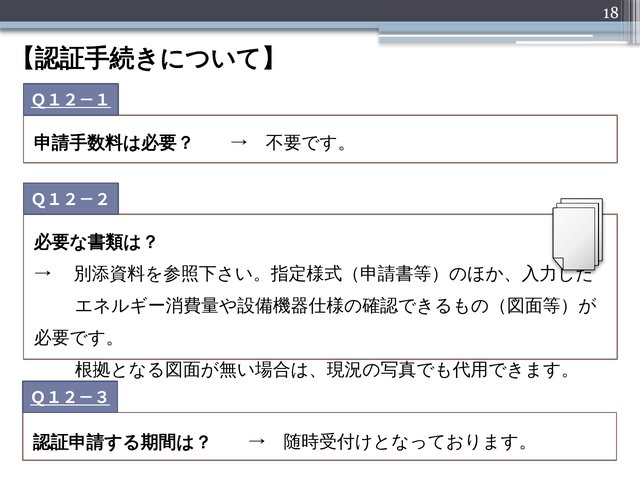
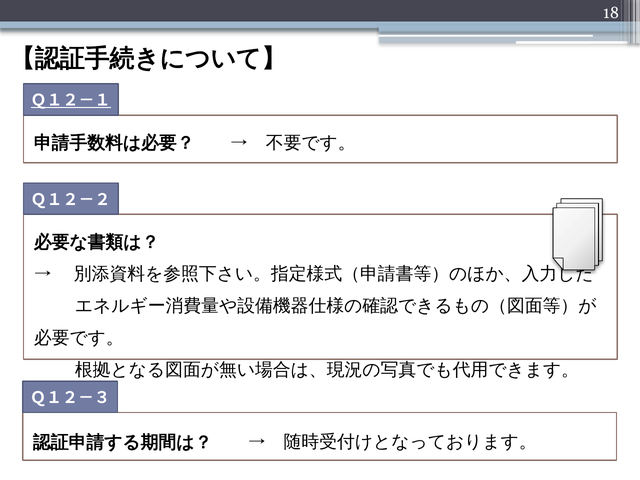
Ｑ１２－３ underline: present -> none (70, 398)
